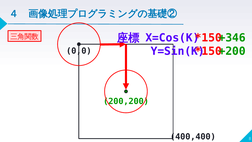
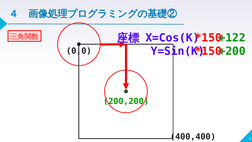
+346: +346 -> +122 (232, 38)
